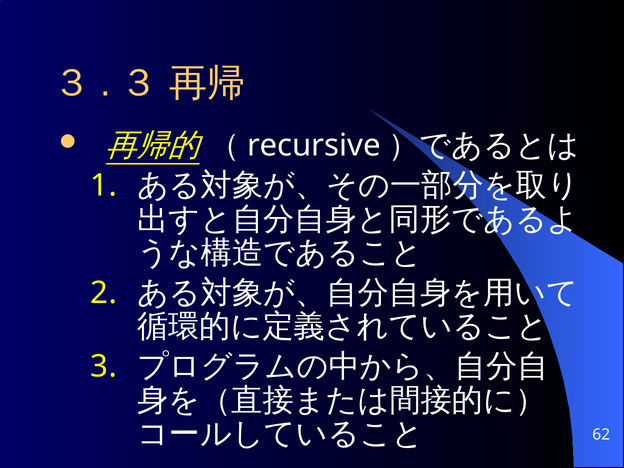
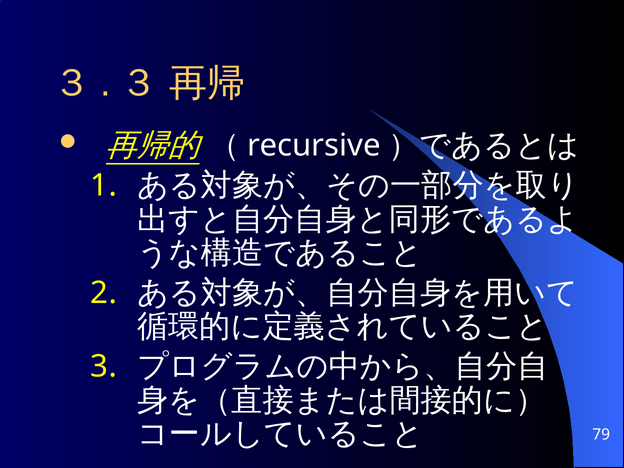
62: 62 -> 79 (601, 435)
